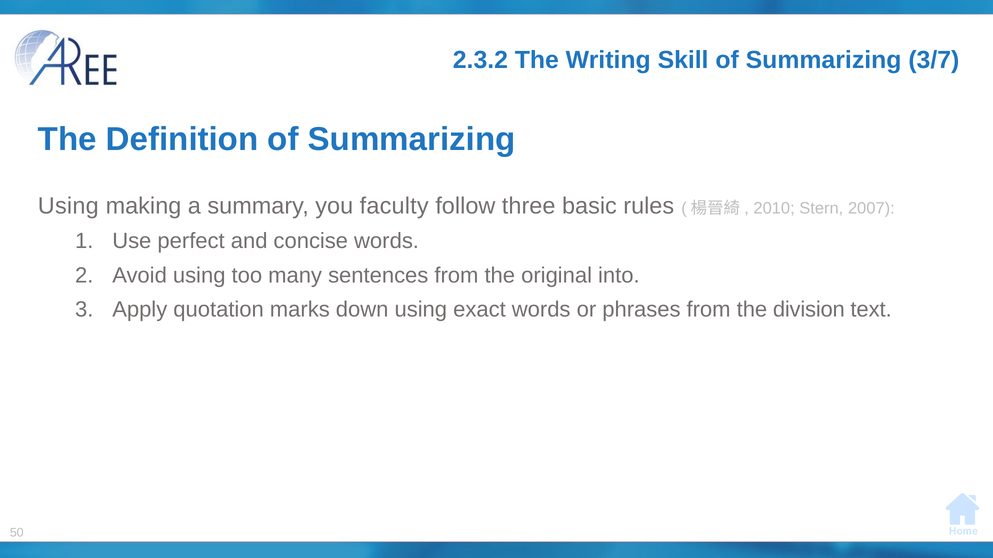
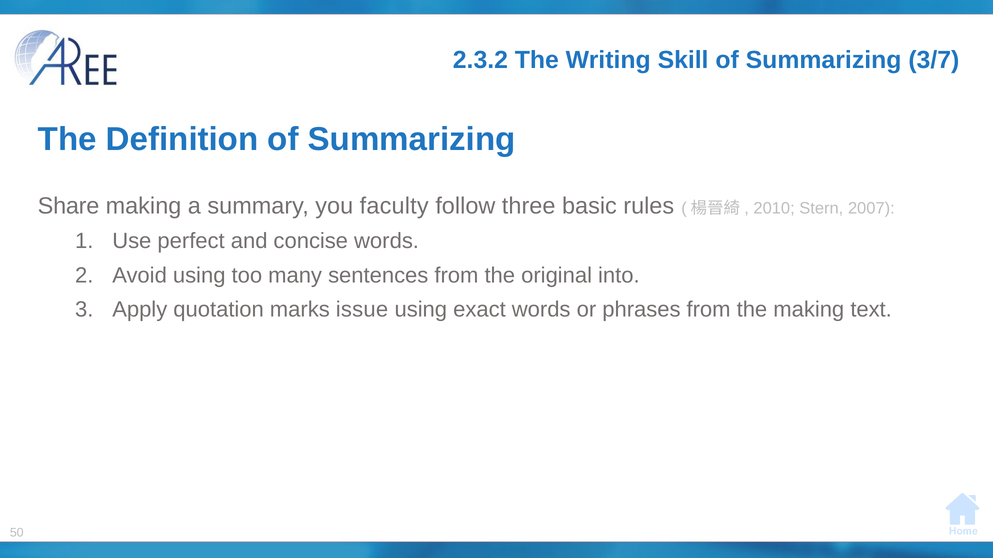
Using: Using -> Share (69, 206)
down: down -> issue (362, 310)
the division: division -> making (809, 310)
